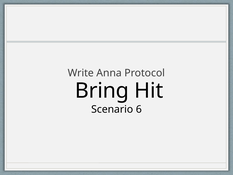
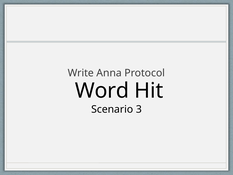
Bring: Bring -> Word (102, 91)
6: 6 -> 3 (139, 109)
